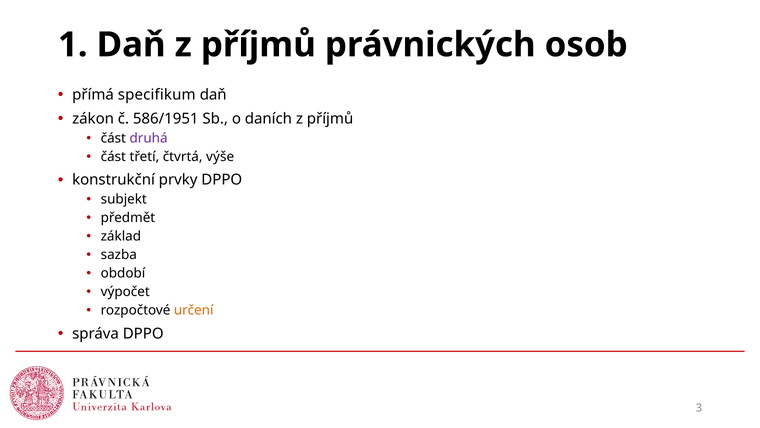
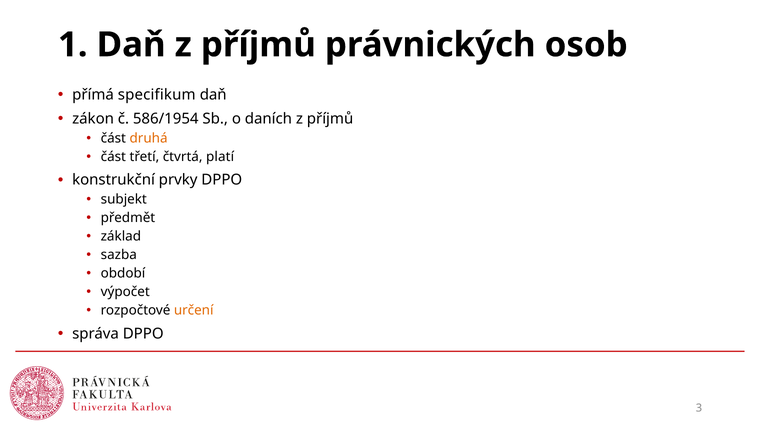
586/1951: 586/1951 -> 586/1954 (166, 119)
druhá colour: purple -> orange (149, 138)
výše: výše -> platí (220, 157)
